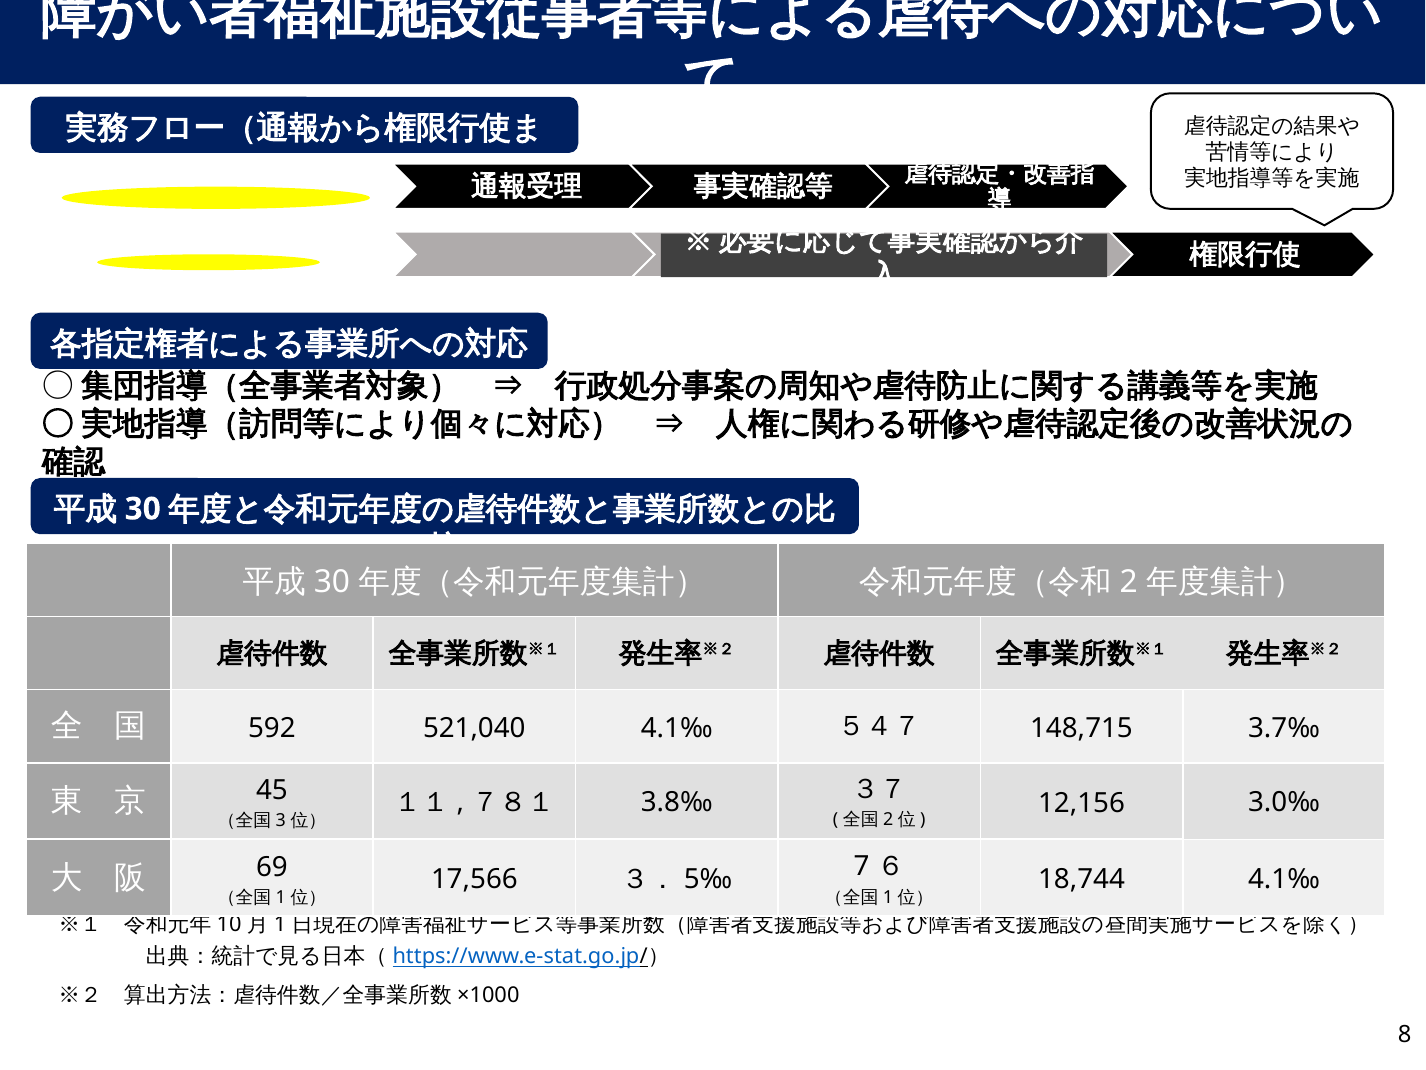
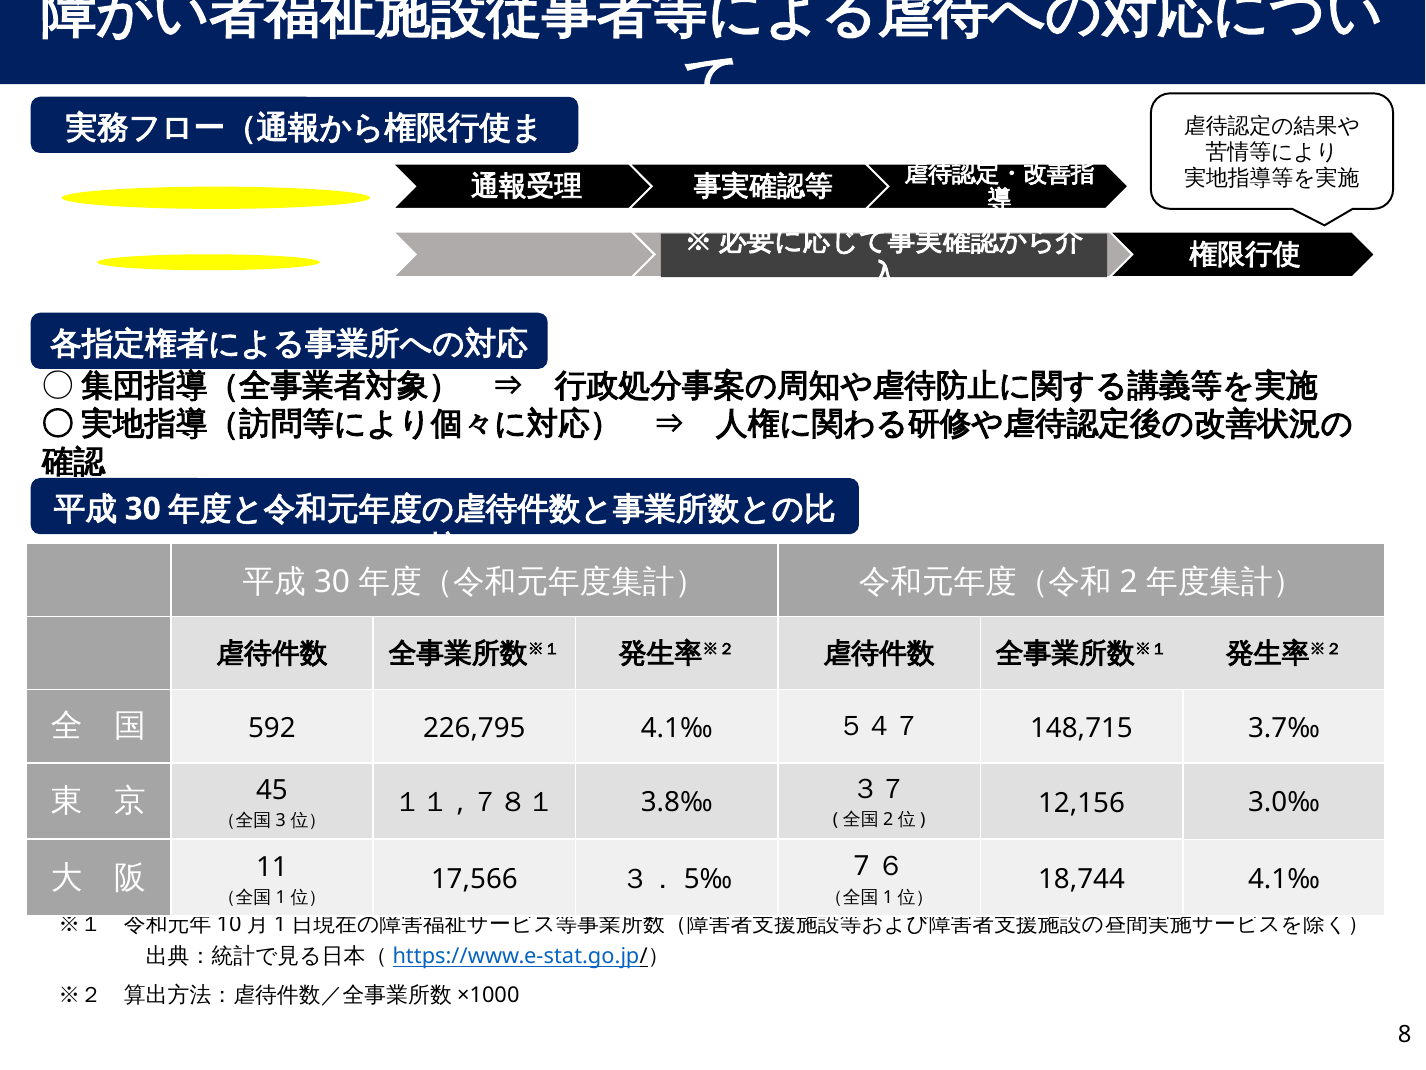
521,040: 521,040 -> 226,795 (474, 728)
69: 69 -> 11 (272, 867)
